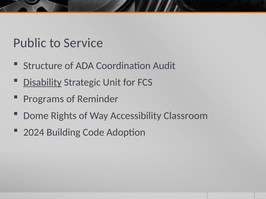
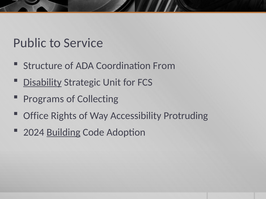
Audit: Audit -> From (164, 66)
Reminder: Reminder -> Collecting (98, 99)
Dome: Dome -> Office (36, 116)
Classroom: Classroom -> Protruding (186, 116)
Building underline: none -> present (63, 133)
